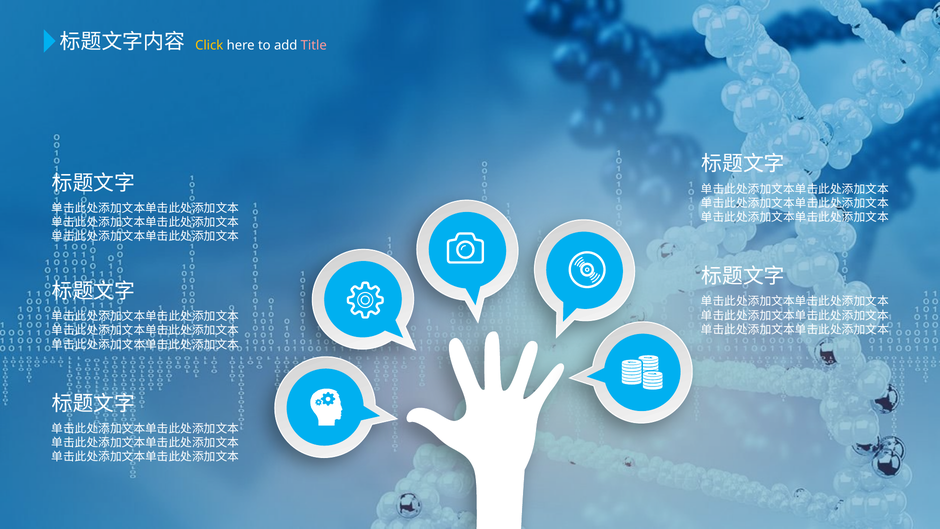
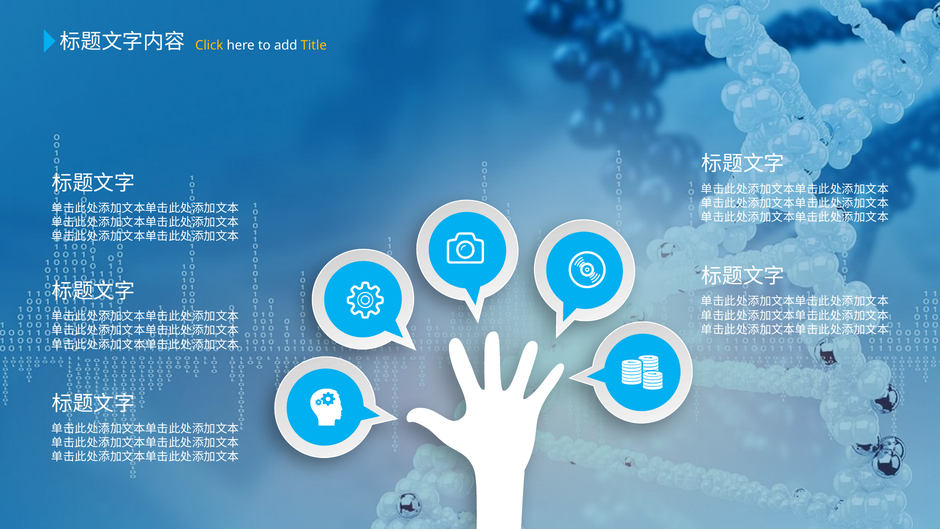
Title colour: pink -> yellow (314, 45)
